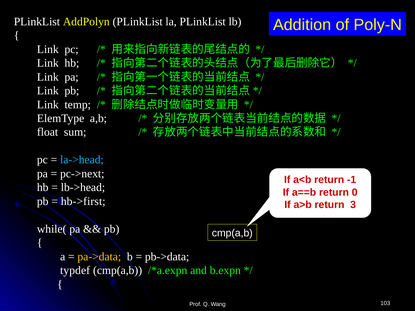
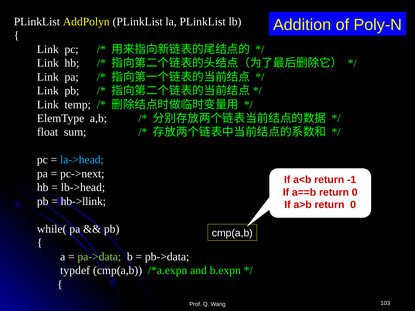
hb->first: hb->first -> hb->llink (83, 201)
a>b return 3: 3 -> 0 (353, 205)
pa->data colour: yellow -> light green (99, 257)
